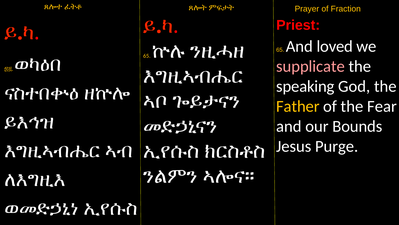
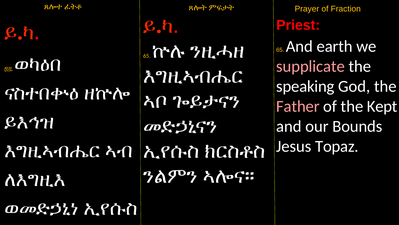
loved: loved -> earth (335, 46)
Father colour: yellow -> pink (298, 106)
Fear: Fear -> Kept (382, 106)
Purge: Purge -> Topaz (337, 146)
